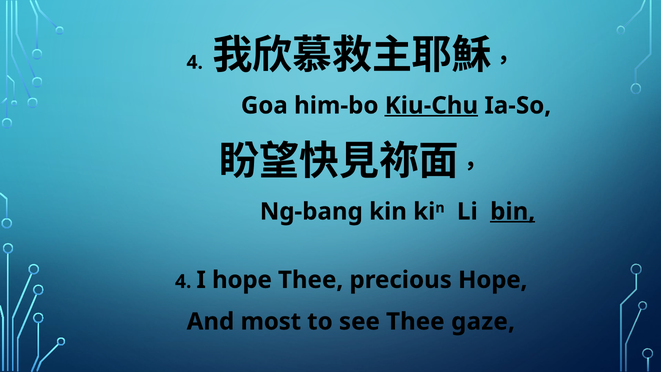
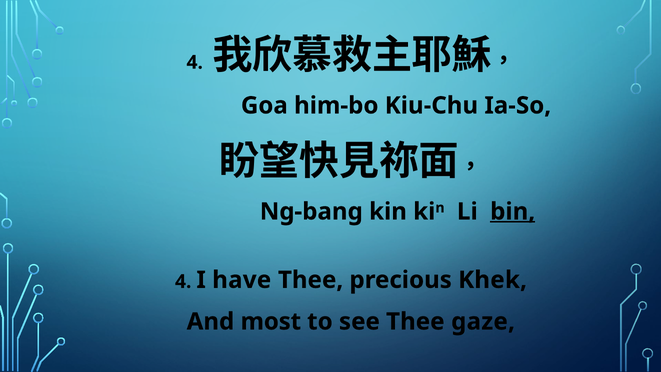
Kiu-Chu underline: present -> none (431, 106)
I hope: hope -> have (242, 280)
precious Hope: Hope -> Khek (493, 280)
